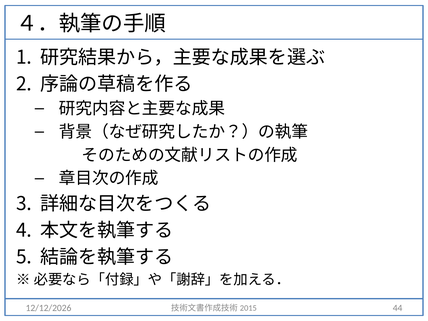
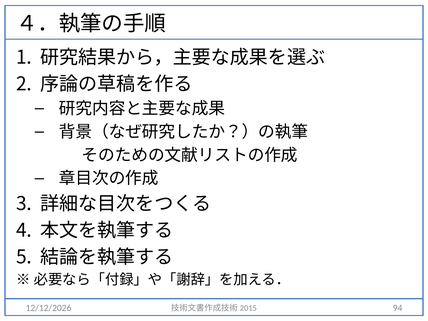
44: 44 -> 94 (398, 308)
